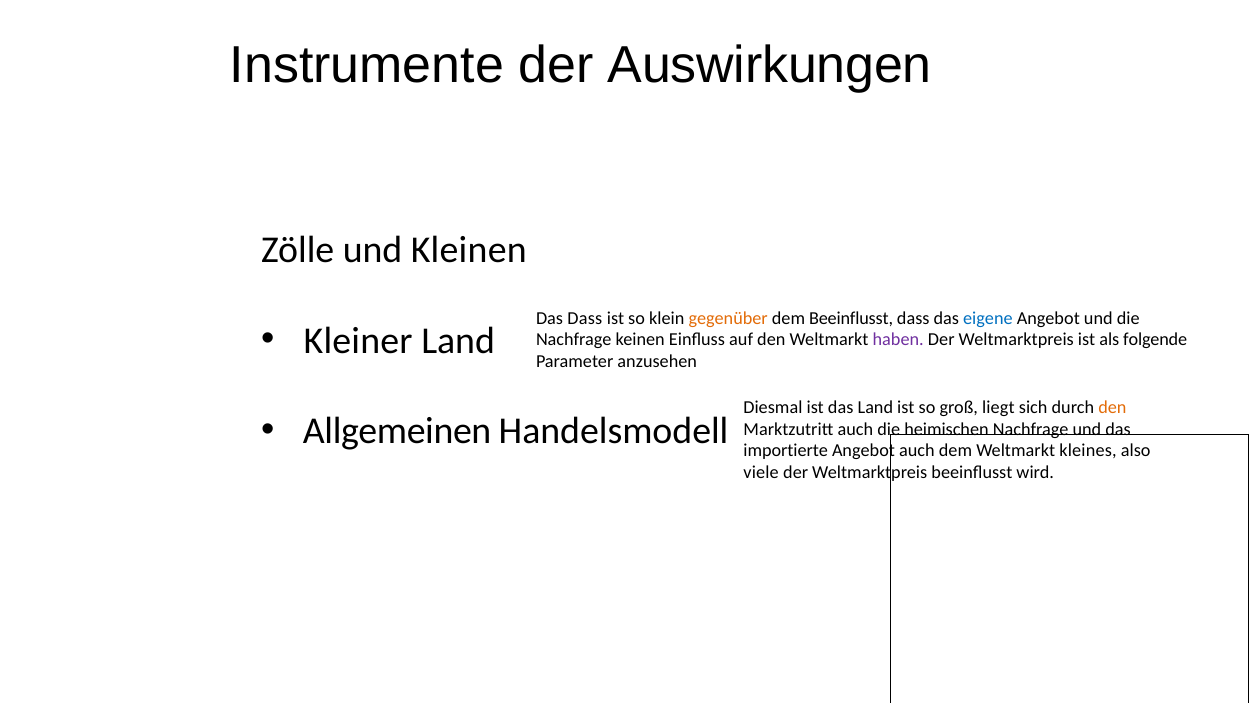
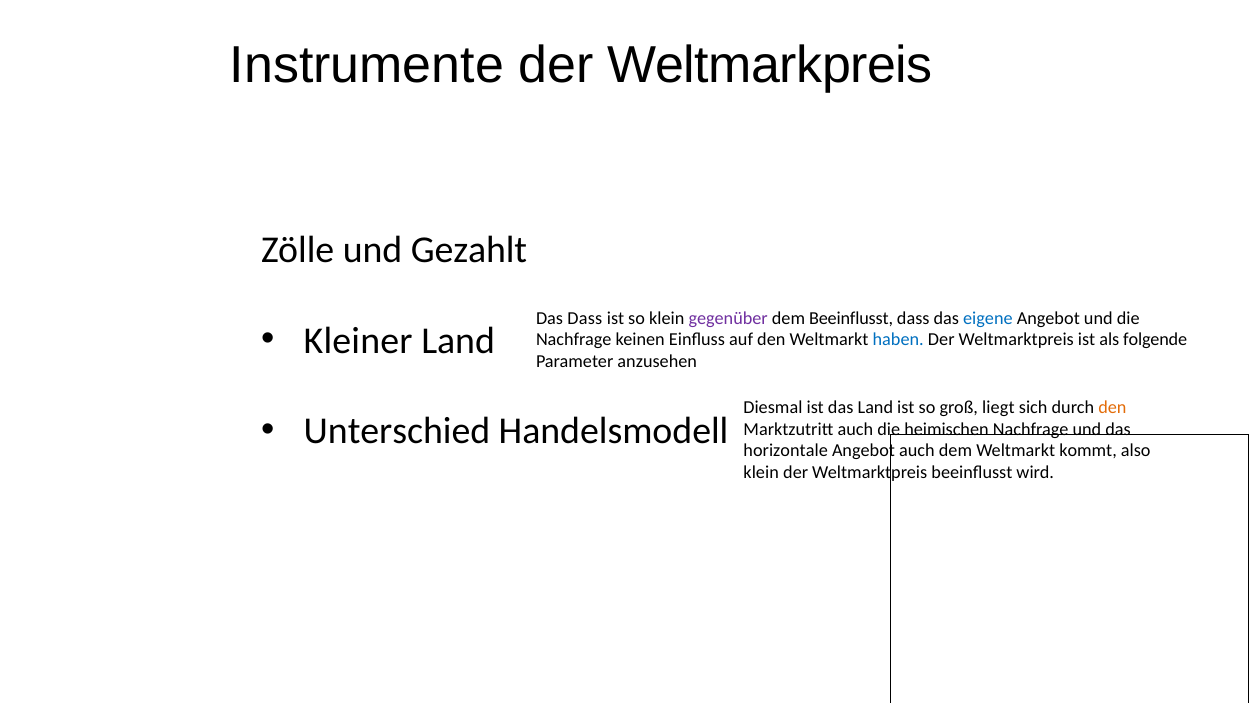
Auswirkungen: Auswirkungen -> Weltmarkpreis (770, 65)
Kleinen: Kleinen -> Gezahlt (469, 250)
gegenüber colour: orange -> purple (728, 318)
haben colour: purple -> blue (898, 340)
Allgemeinen: Allgemeinen -> Unterschied (397, 431)
importierte: importierte -> horizontale (786, 451)
kleines: kleines -> kommt (1088, 451)
viele: viele -> klein (761, 472)
